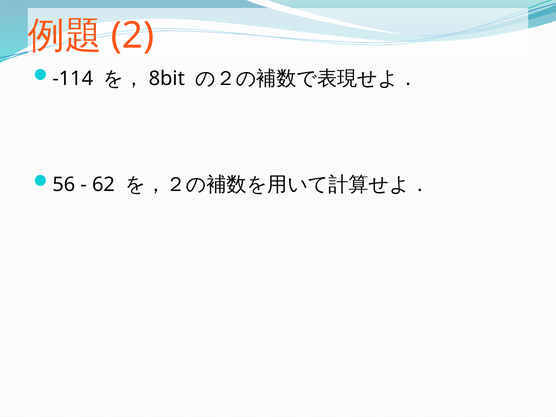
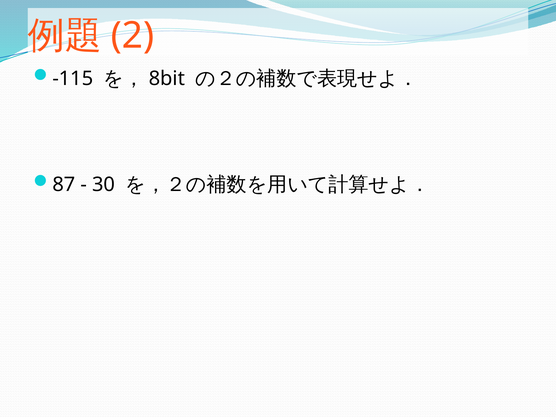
-114: -114 -> -115 (73, 79)
56: 56 -> 87 (64, 184)
62: 62 -> 30 (104, 184)
